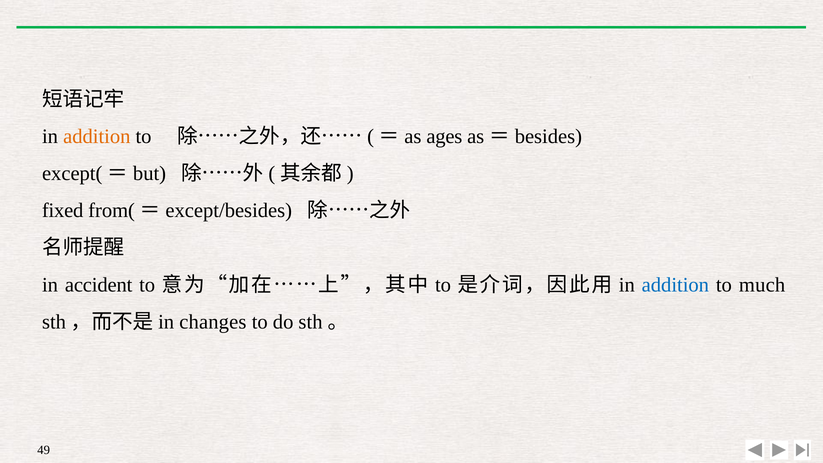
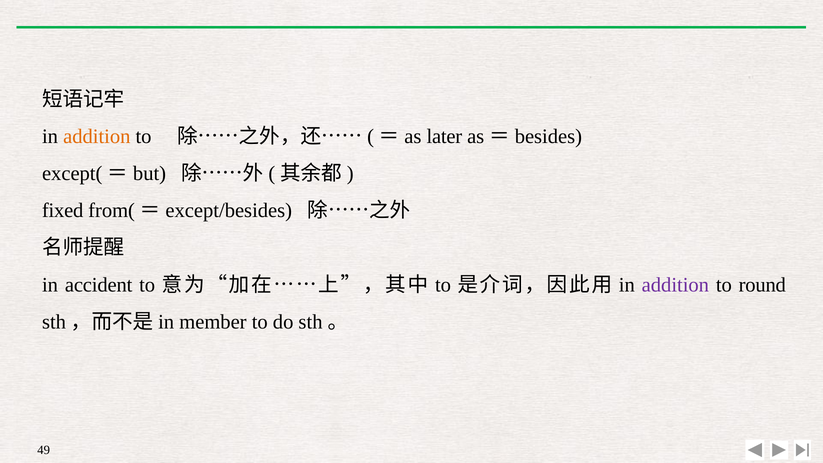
ages: ages -> later (444, 137)
addition colour: blue -> purple (675, 285)
much: much -> round (762, 285)
changes: changes -> member (213, 322)
